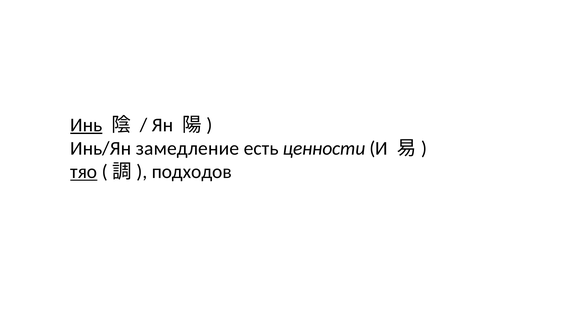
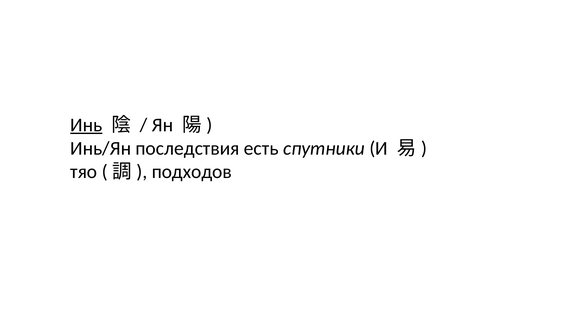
замедление: замедление -> последствия (188, 148)
ценности: ценности -> спутники (324, 148)
тяо underline: present -> none (84, 172)
